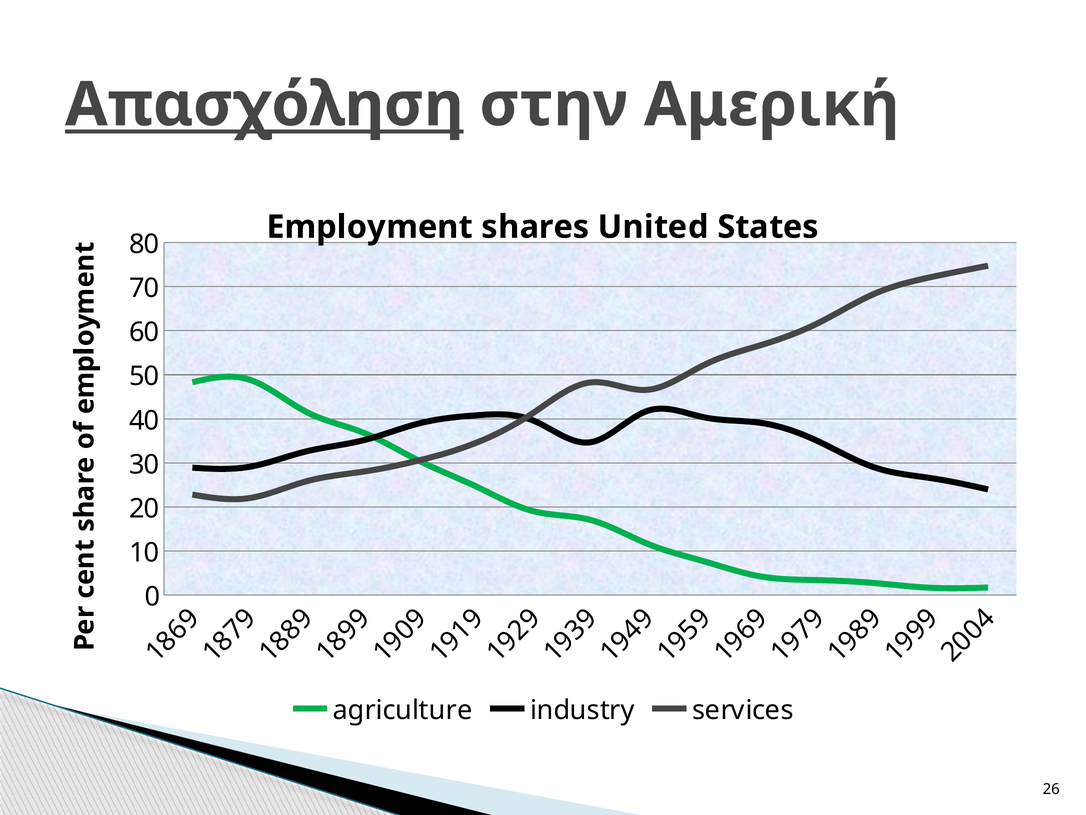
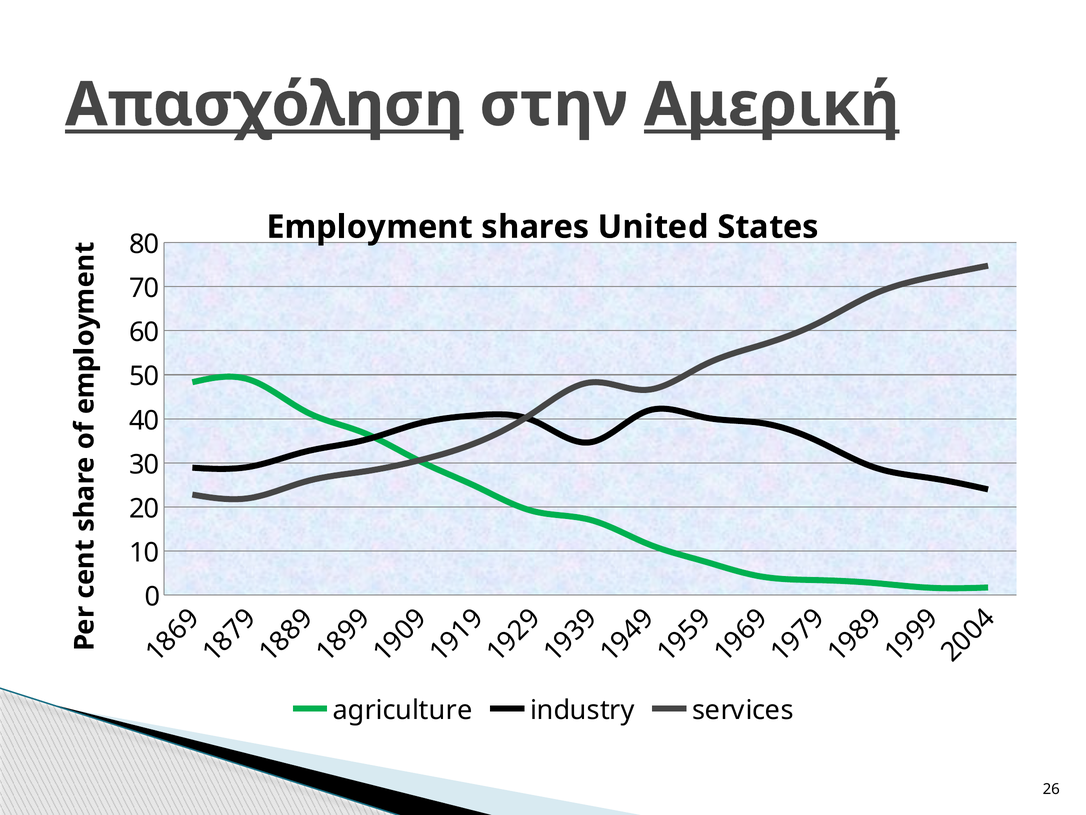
Αμερική underline: none -> present (772, 105)
